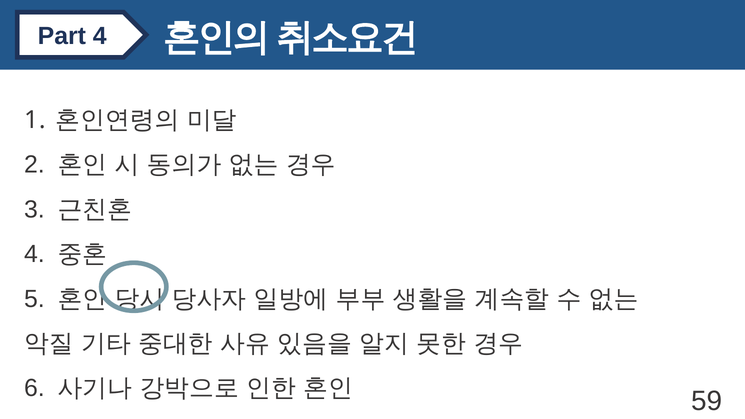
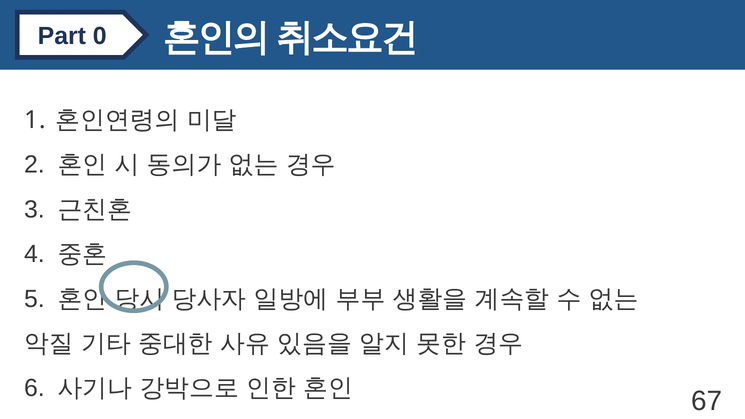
Part 4: 4 -> 0 (100, 36)
59: 59 -> 67 (707, 401)
